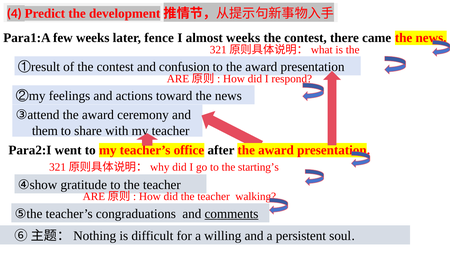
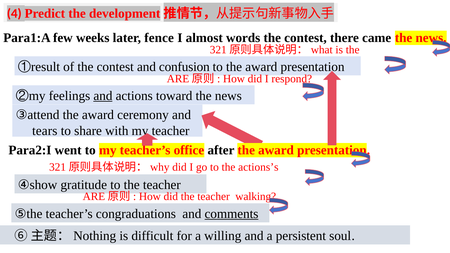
almost weeks: weeks -> words (243, 38)
and underline: none -> present (103, 96)
them: them -> tears (45, 131)
starting’s: starting’s -> actions’s (258, 167)
